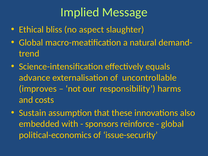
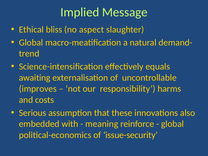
advance: advance -> awaiting (35, 78)
Sustain: Sustain -> Serious (33, 113)
sponsors: sponsors -> meaning (102, 124)
